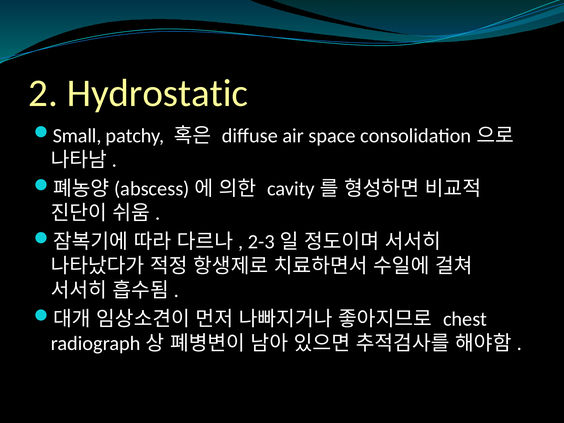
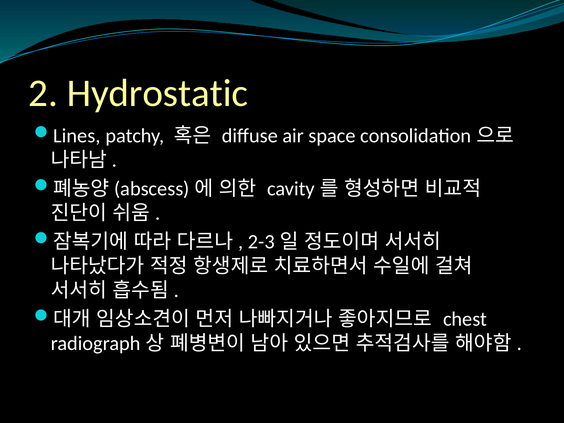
Small: Small -> Lines (77, 136)
